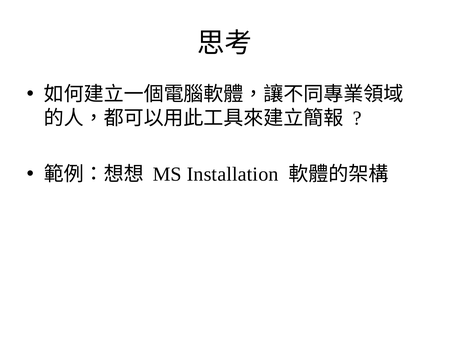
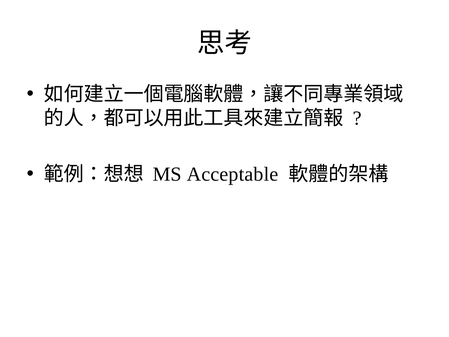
Installation: Installation -> Acceptable (233, 174)
